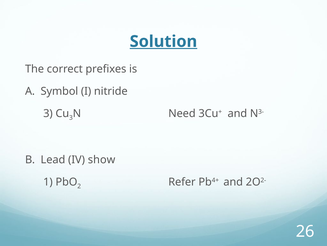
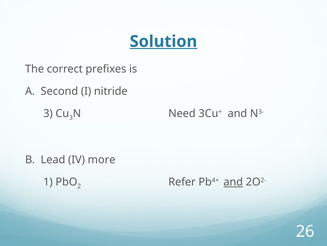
Symbol: Symbol -> Second (59, 91)
show: show -> more (102, 159)
and underline: none -> present (233, 182)
